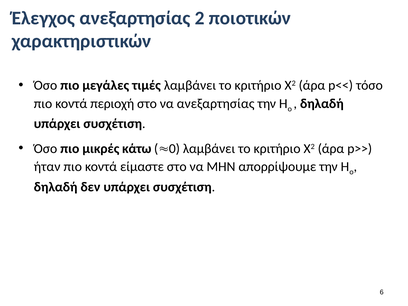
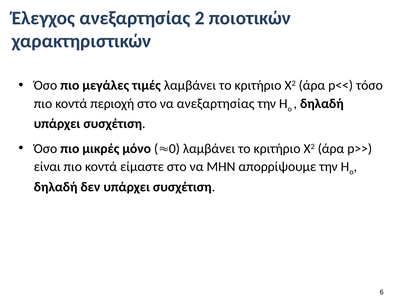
κάτω: κάτω -> μόνο (137, 149)
ήταν: ήταν -> είναι (47, 167)
